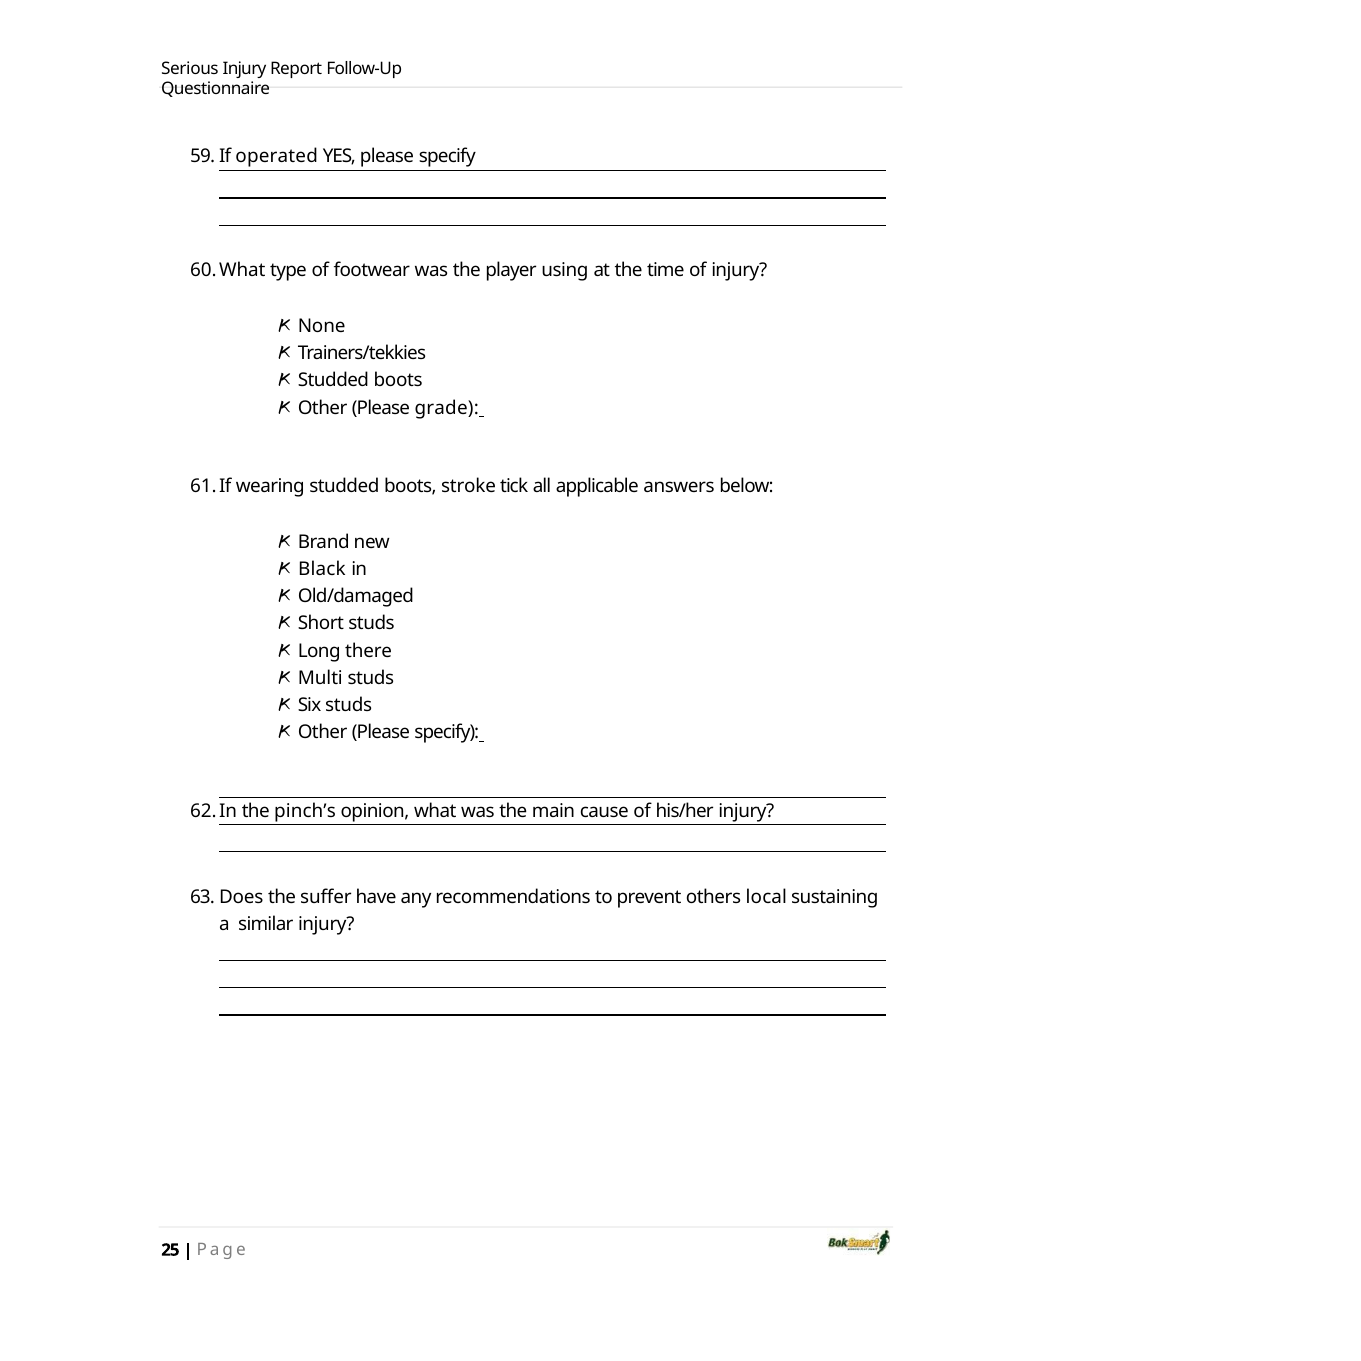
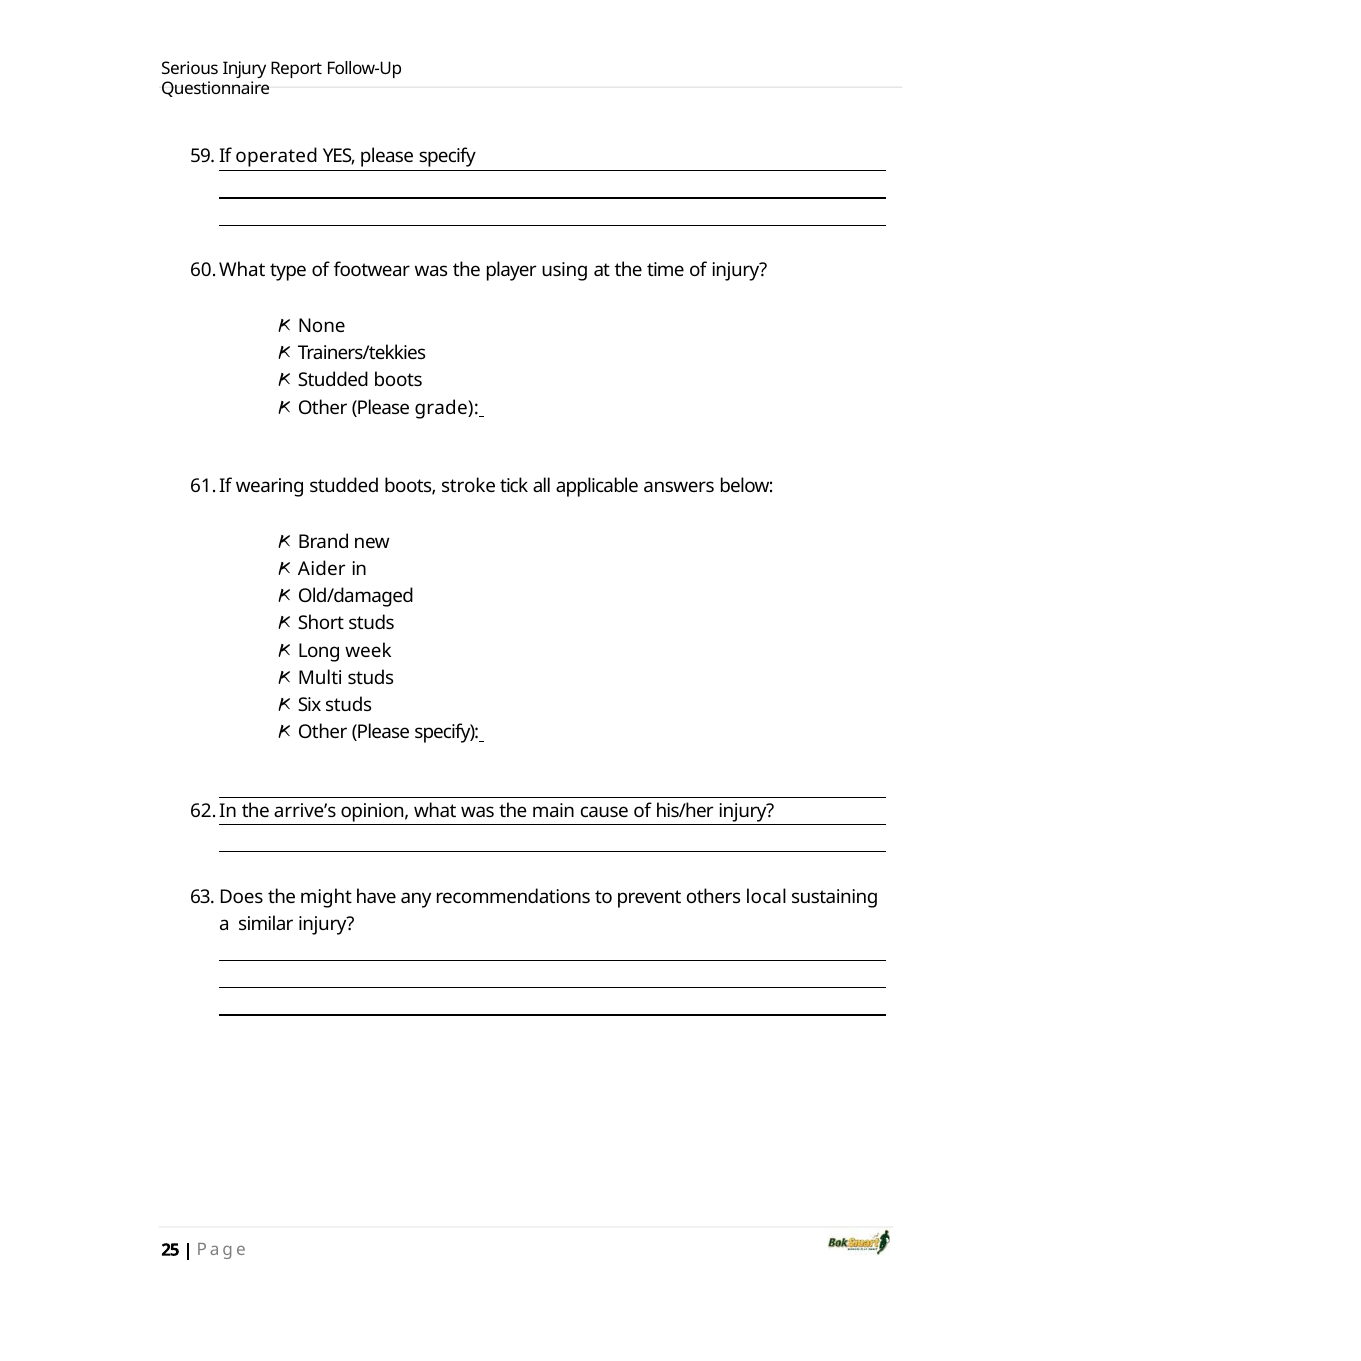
Black: Black -> Aider (322, 569)
there: there -> week (369, 651)
pinch’s: pinch’s -> arrive’s (305, 811)
suffer: suffer -> might (326, 897)
